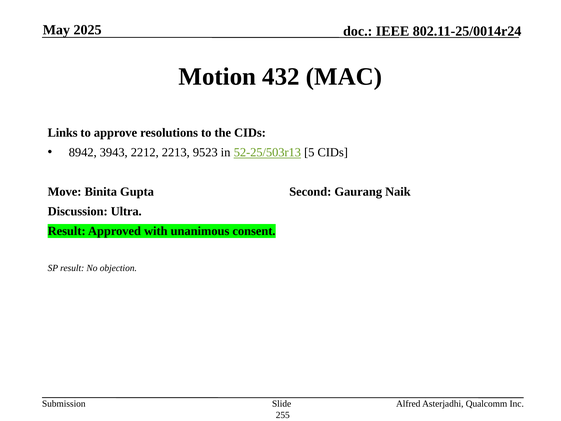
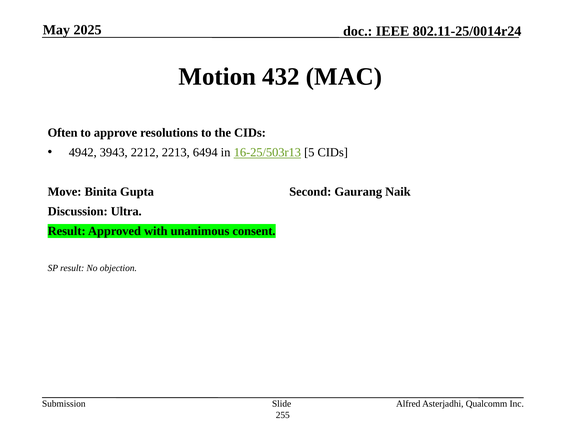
Links: Links -> Often (63, 133)
8942: 8942 -> 4942 (83, 152)
9523: 9523 -> 6494 (205, 152)
52-25/503r13: 52-25/503r13 -> 16-25/503r13 (267, 152)
